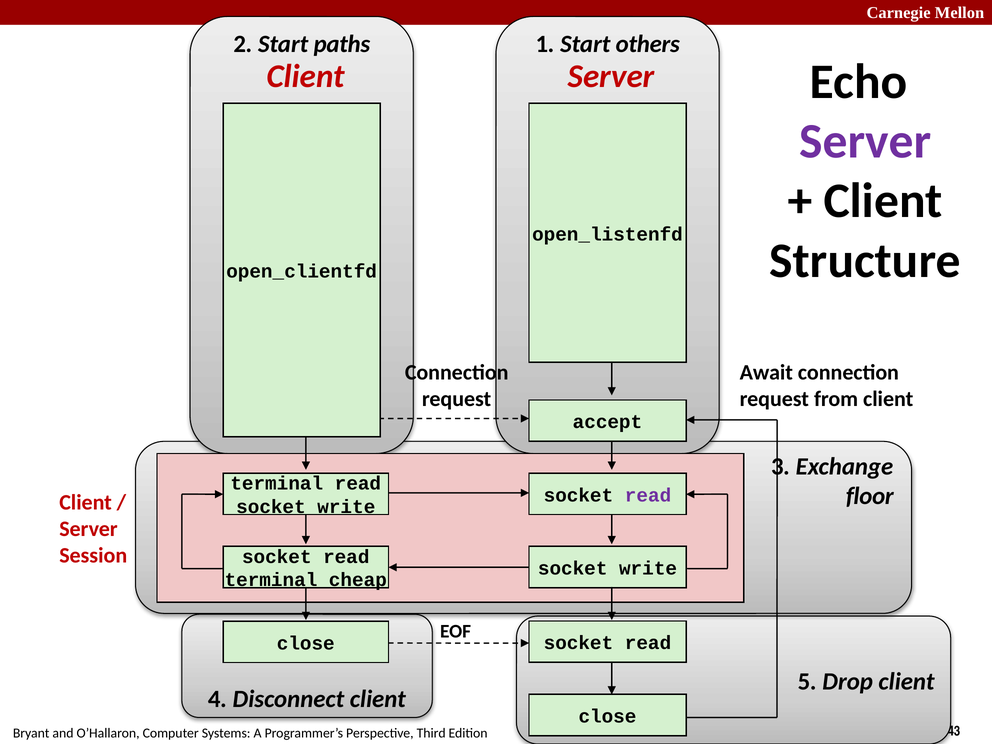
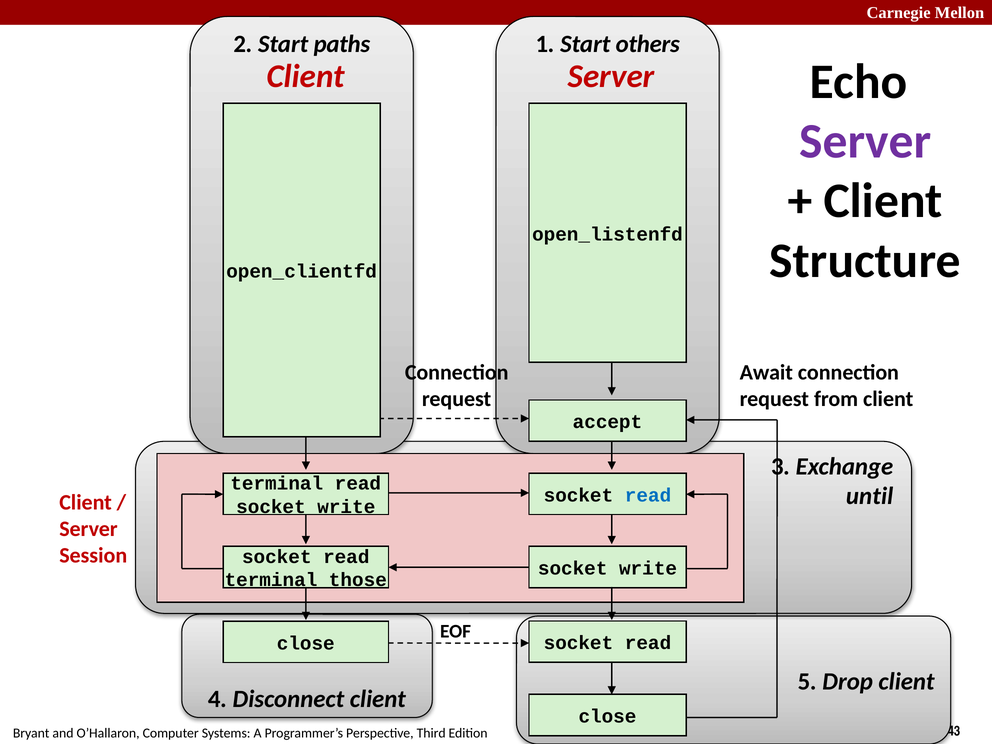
floor: floor -> until (870, 496)
read colour: purple -> blue (648, 495)
cheap: cheap -> those (358, 580)
